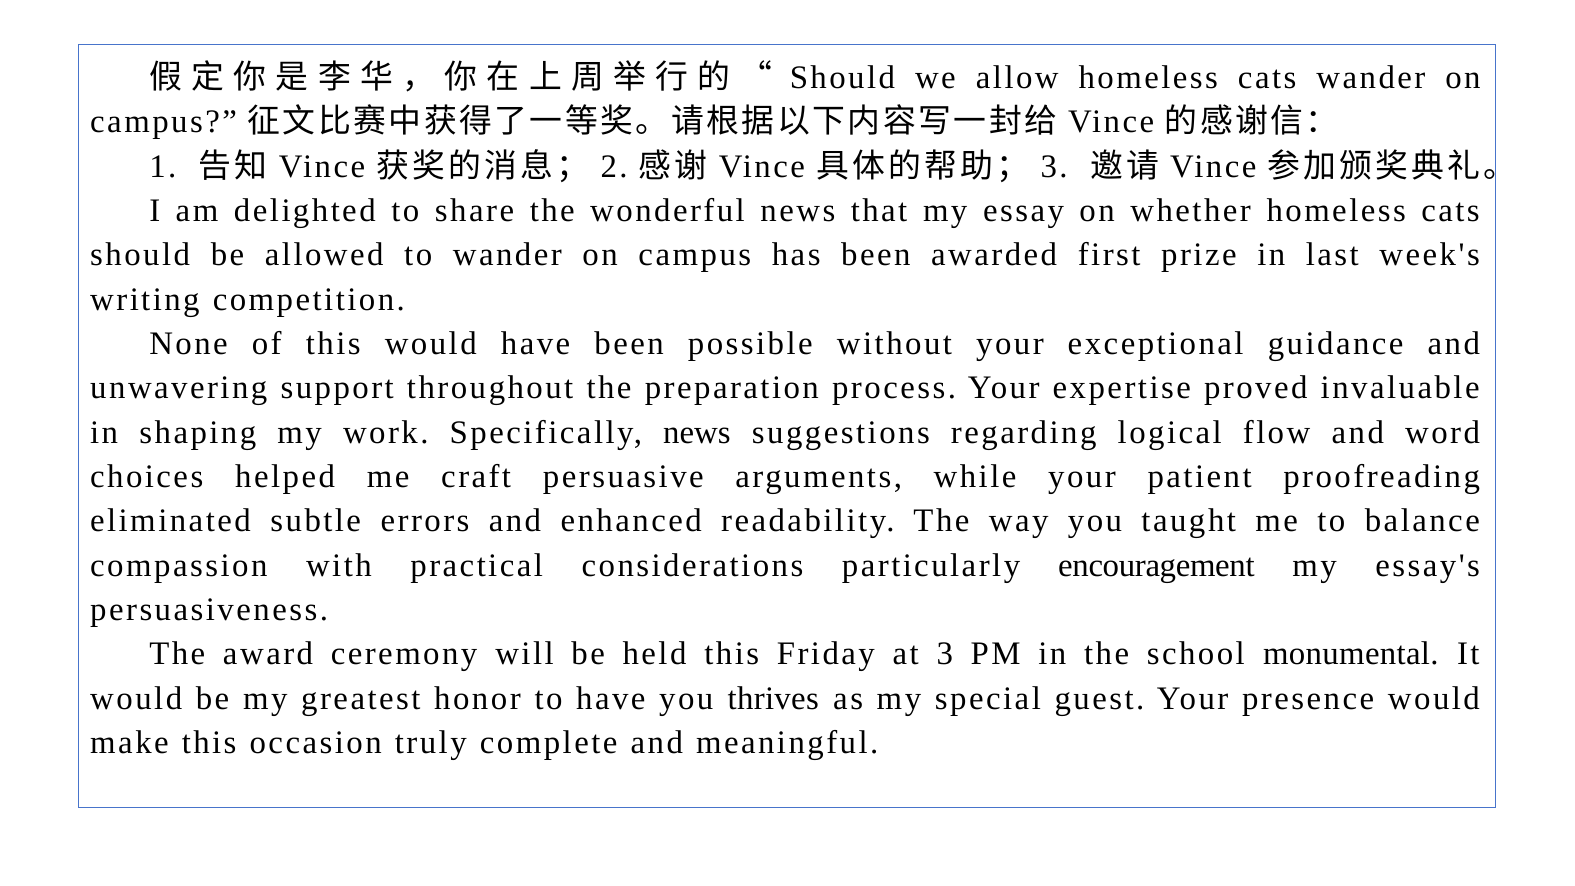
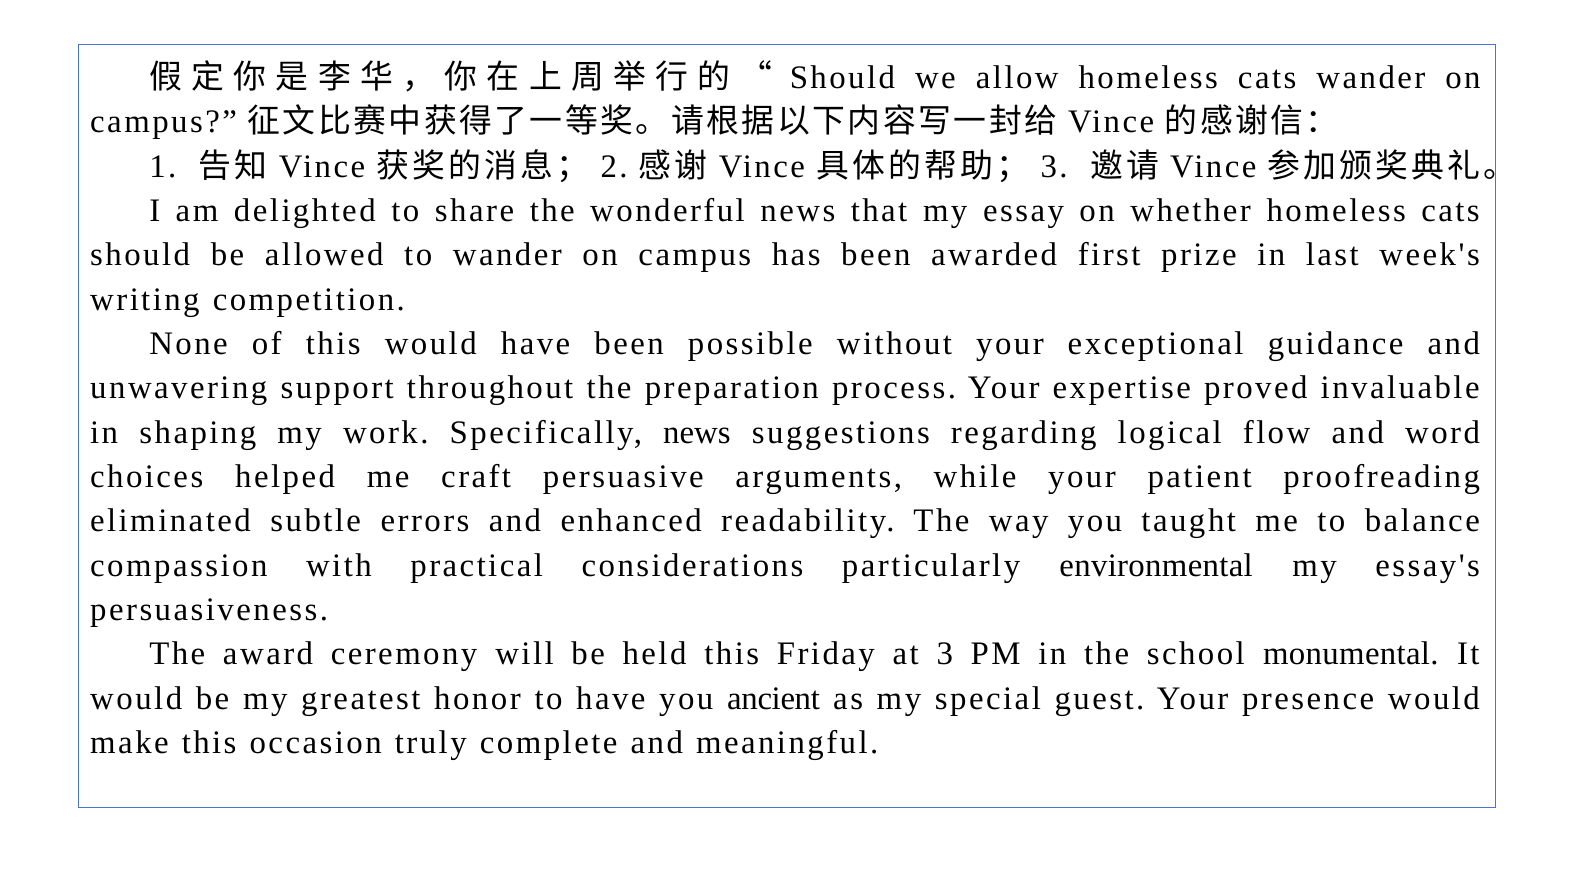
encouragement: encouragement -> environmental (1156, 565)
thrives: thrives -> ancient (774, 698)
